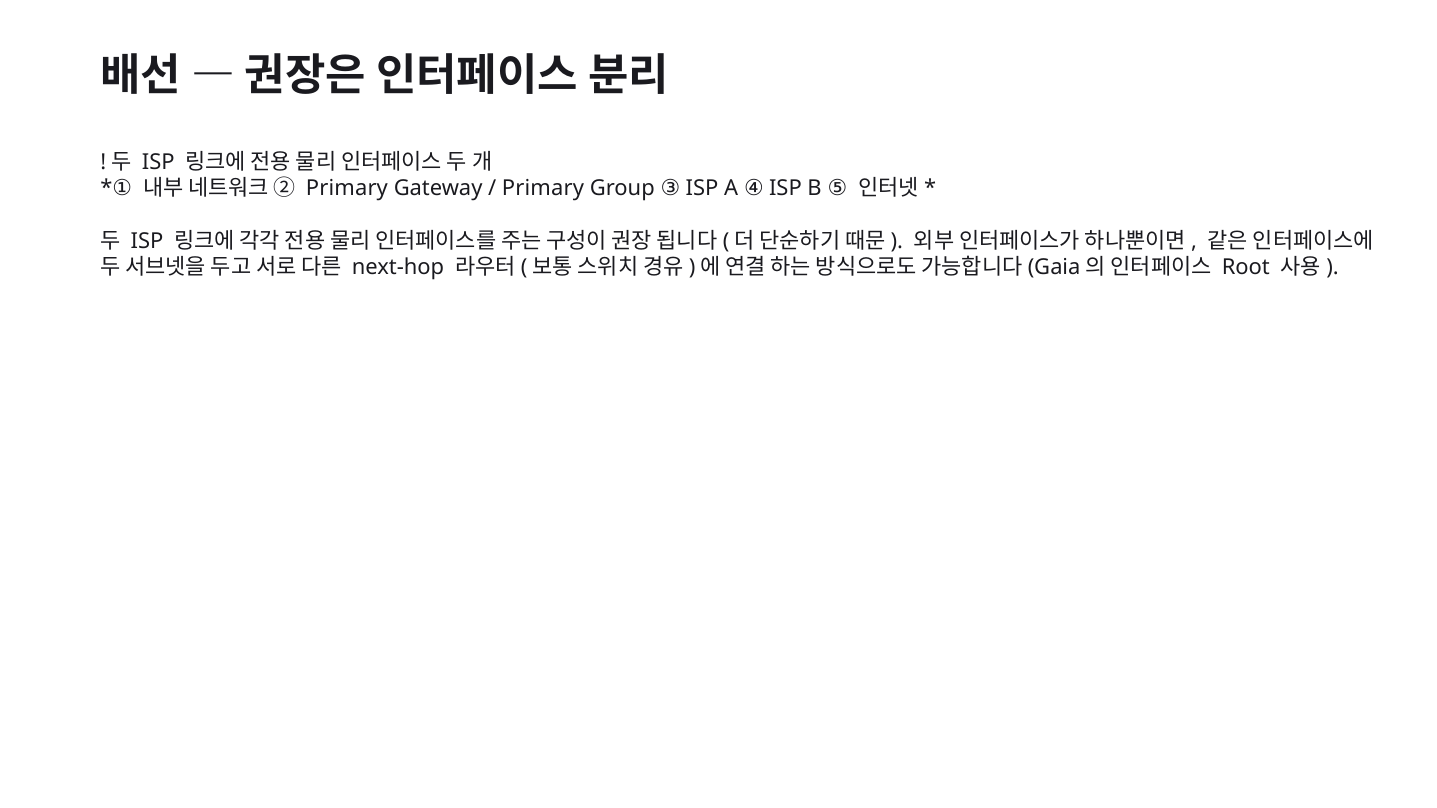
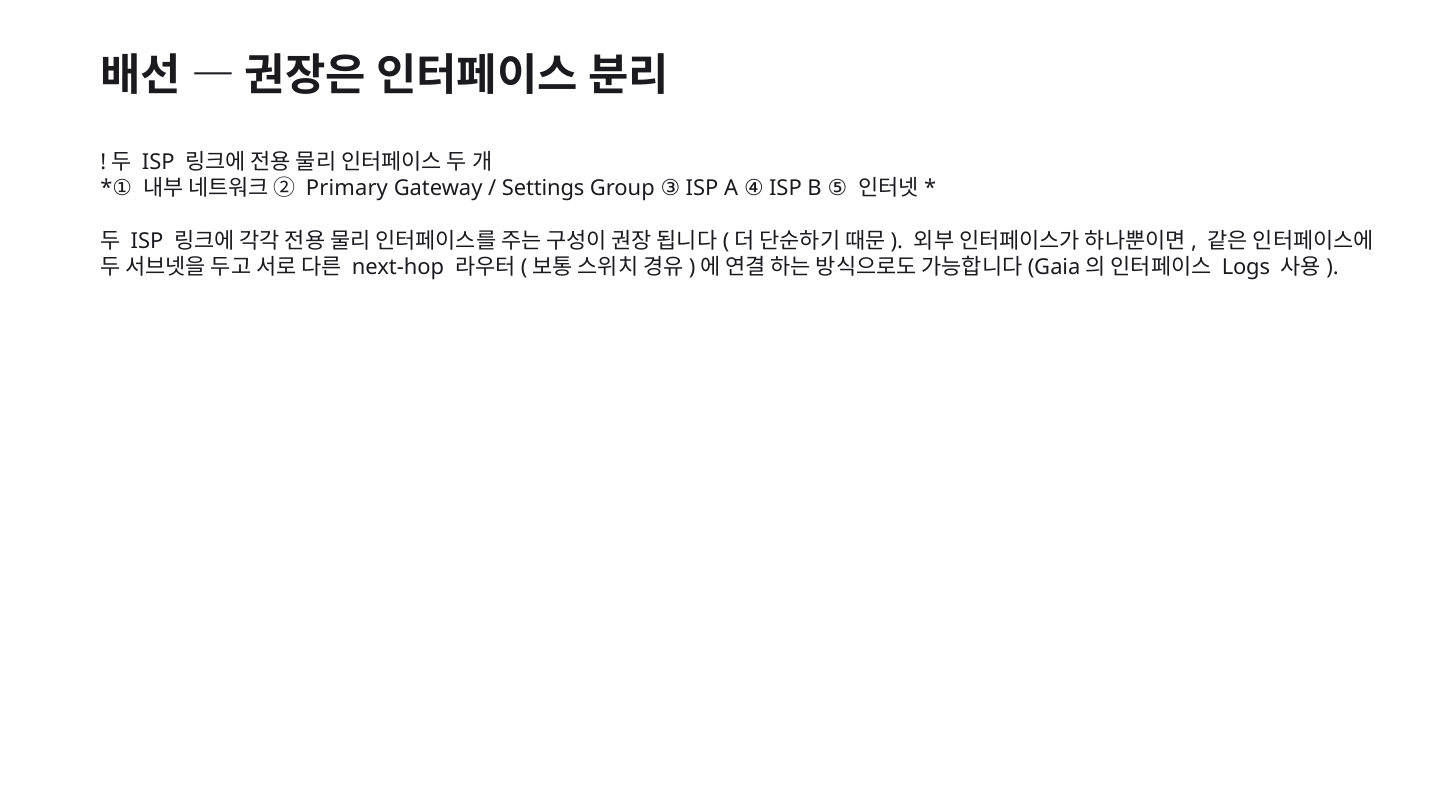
Primary: Primary -> Settings (543, 188)
Root: Root -> Logs (1246, 267)
